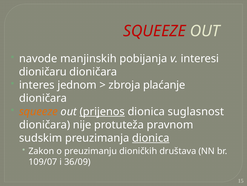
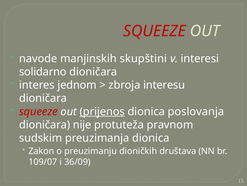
pobijanja: pobijanja -> skupštini (143, 58)
dioničaru: dioničaru -> solidarno (43, 72)
plaćanje: plaćanje -> interesu (164, 85)
squeeze colour: orange -> red (38, 111)
suglasnost: suglasnost -> poslovanja (196, 111)
dionica underline: present -> none (151, 137)
